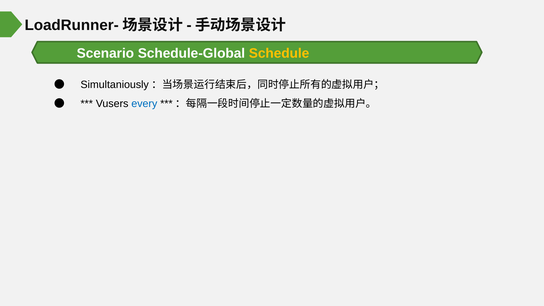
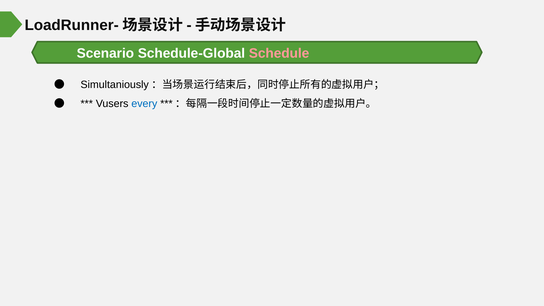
Schedule colour: yellow -> pink (279, 53)
